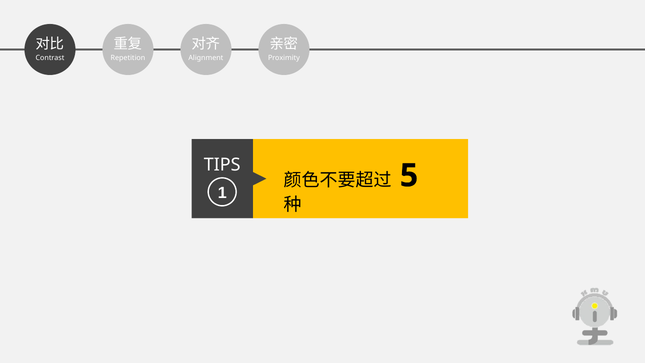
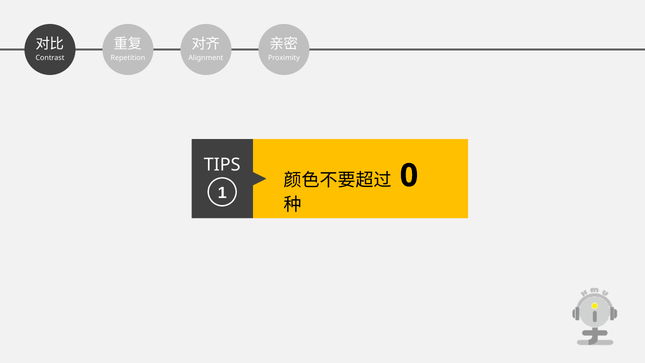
5: 5 -> 0 (409, 176)
